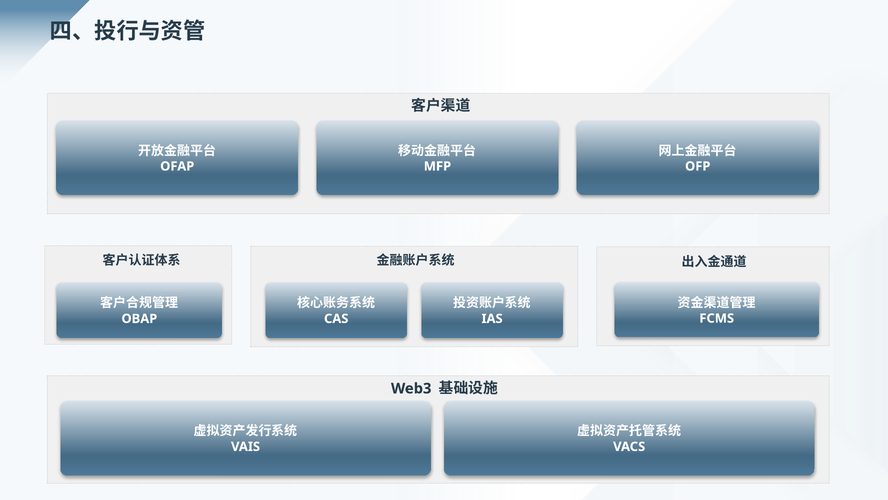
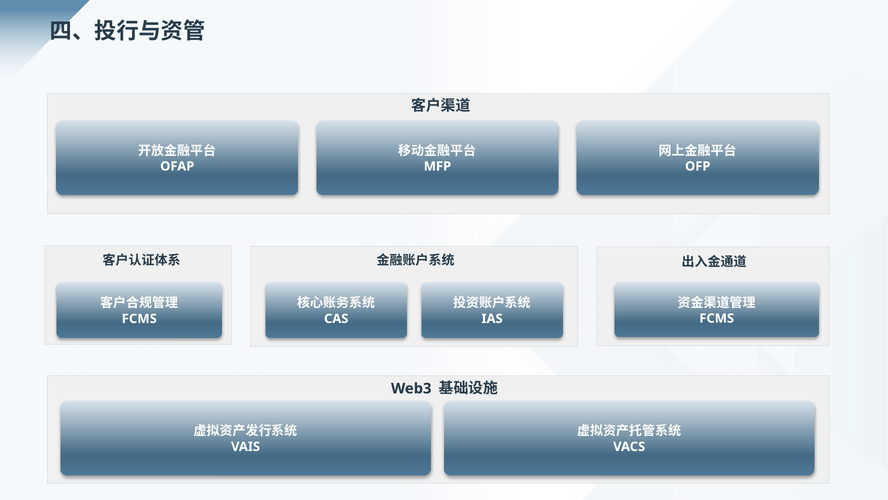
OBAP: OBAP -> FCMS (139, 318)
